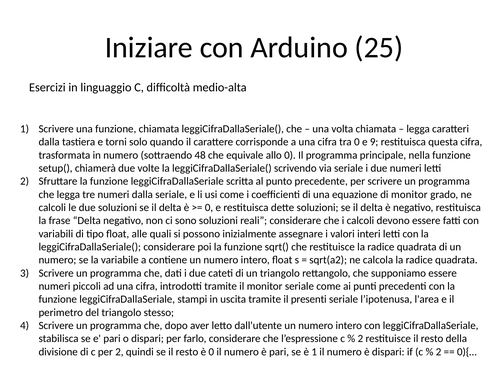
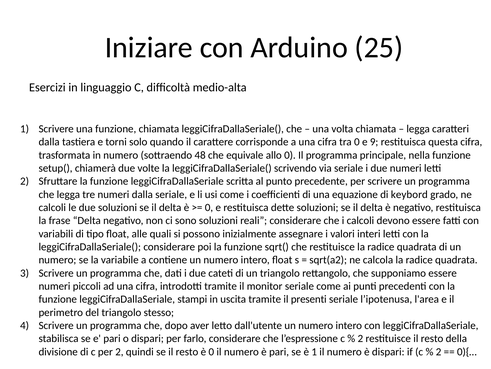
di monitor: monitor -> keybord (409, 194)
